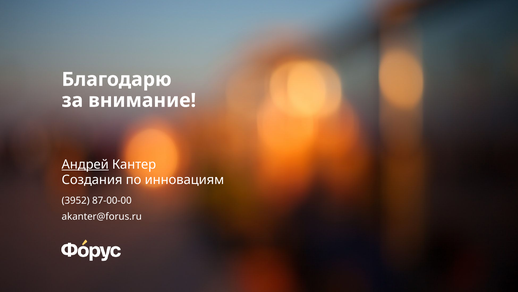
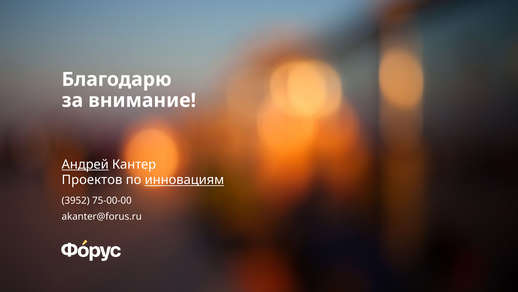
Создания: Создания -> Проектов (92, 180)
инновациям underline: none -> present (184, 180)
87-00-00: 87-00-00 -> 75-00-00 (112, 200)
